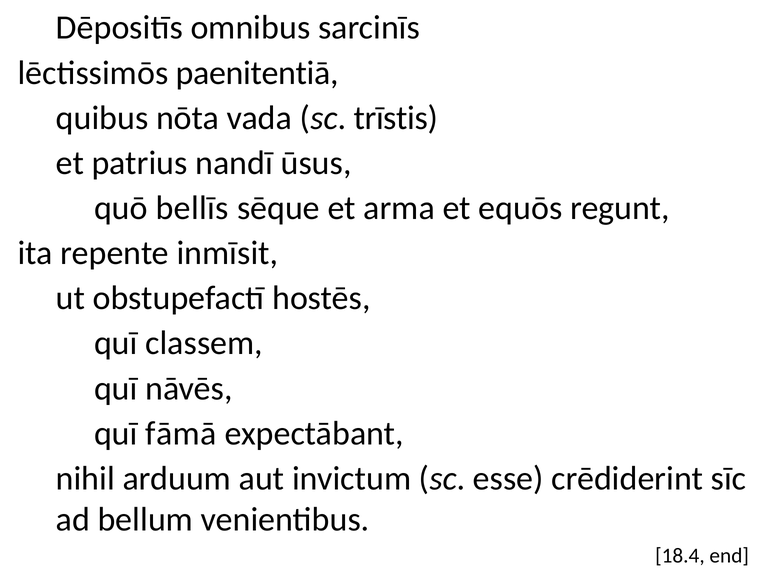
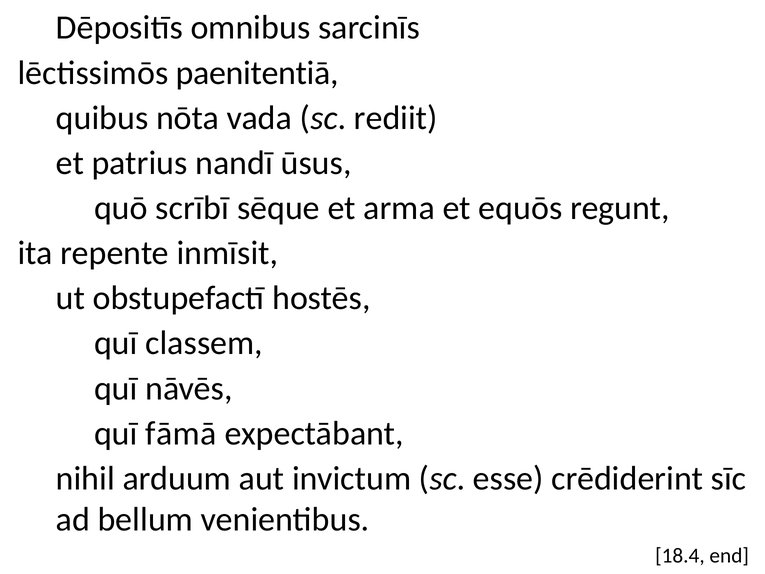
trīstis: trīstis -> rediit (396, 118)
bellīs: bellīs -> scrībī (192, 208)
